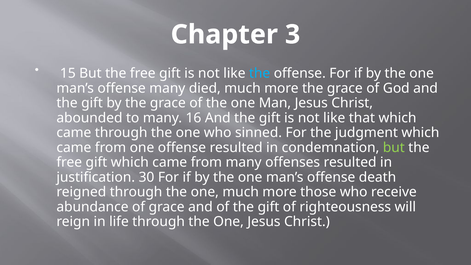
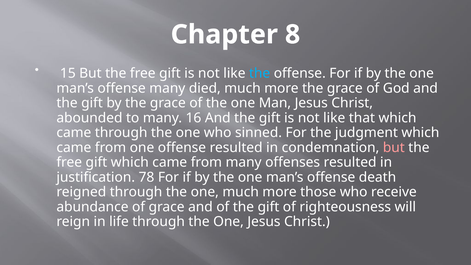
3: 3 -> 8 (293, 35)
but colour: light green -> pink (394, 148)
30: 30 -> 78 (146, 177)
